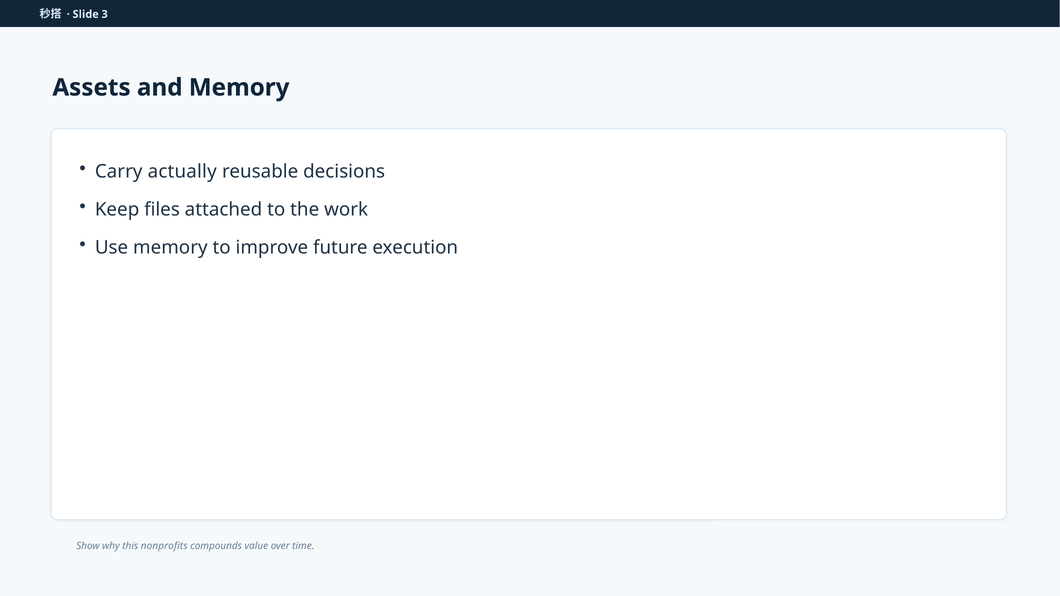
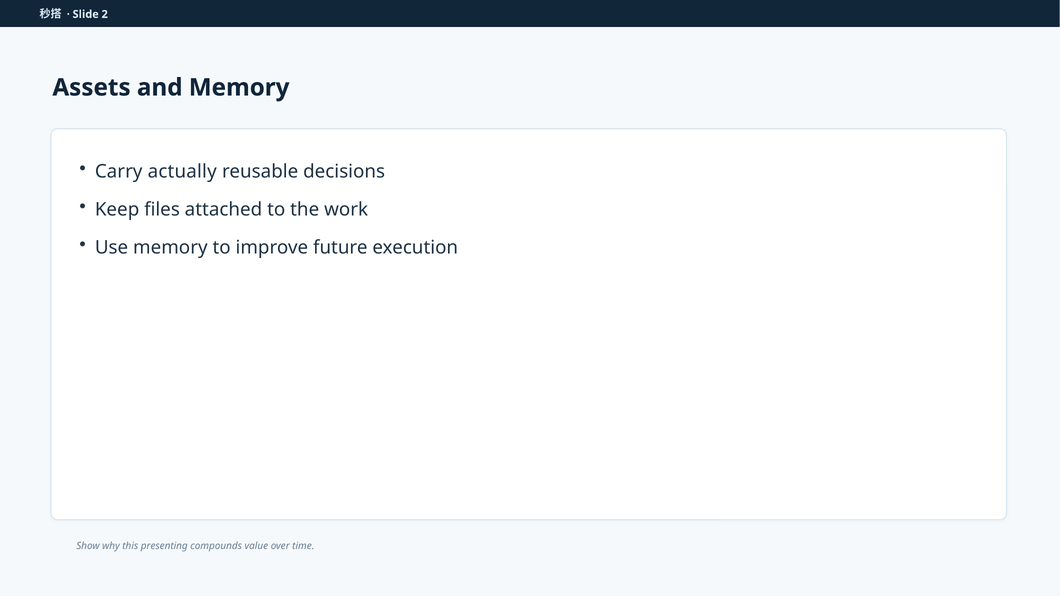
3: 3 -> 2 (105, 14)
nonprofits: nonprofits -> presenting (164, 546)
